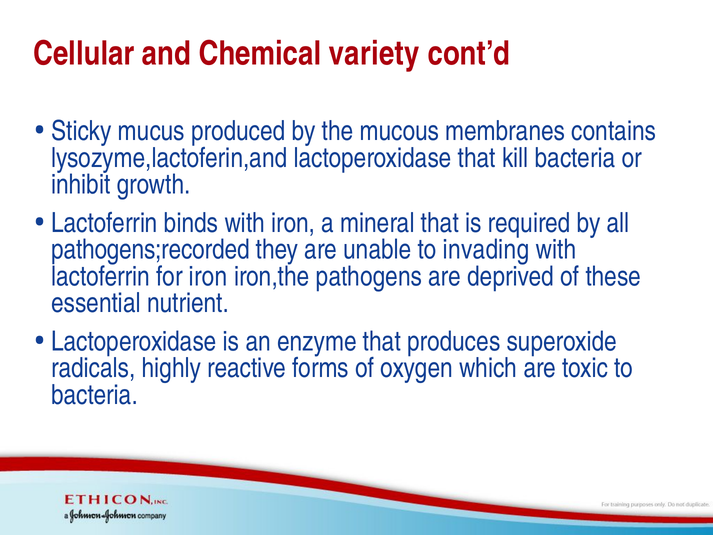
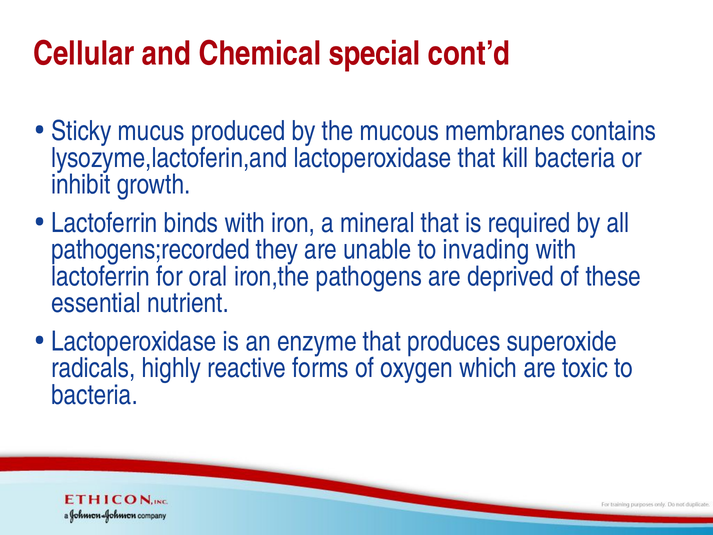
variety: variety -> special (375, 53)
for iron: iron -> oral (208, 276)
